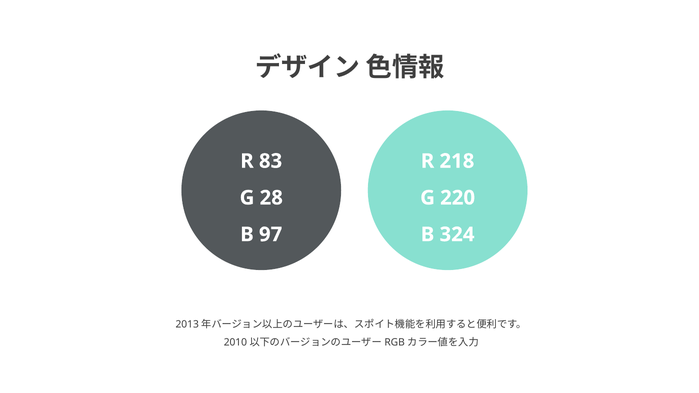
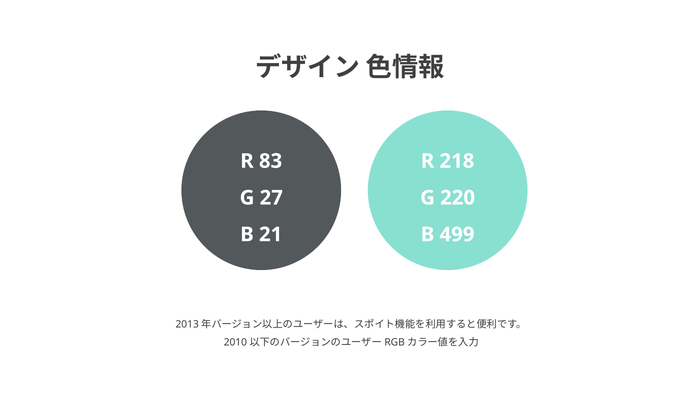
28: 28 -> 27 (271, 198)
97: 97 -> 21 (271, 235)
324: 324 -> 499 (457, 235)
